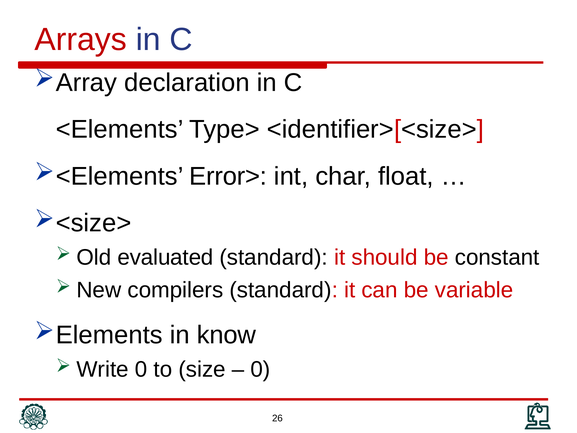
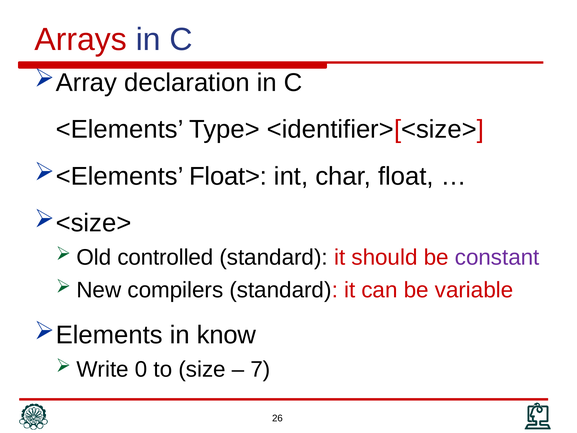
Error>: Error> -> Float> (228, 176)
evaluated: evaluated -> controlled (165, 257)
constant colour: black -> purple (497, 257)
0: 0 -> 7 (260, 369)
